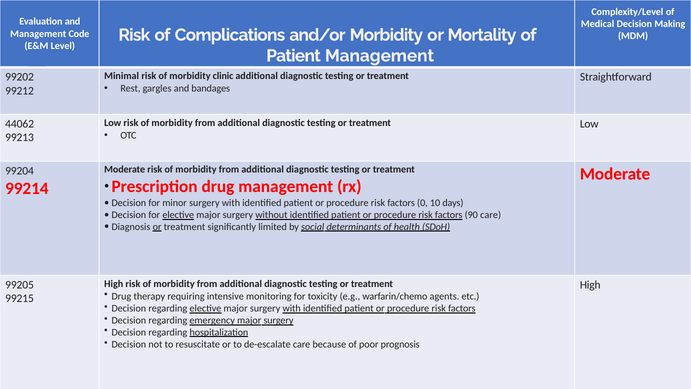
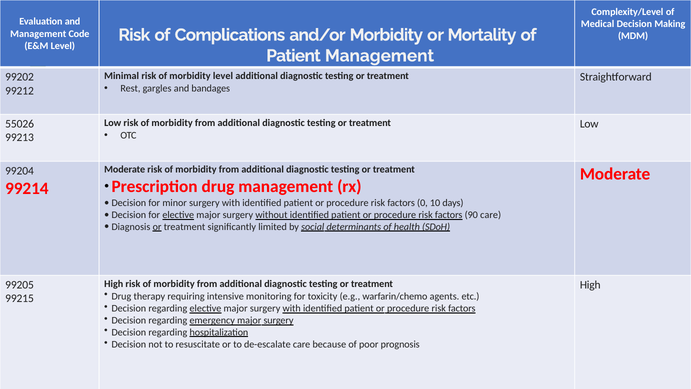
morbidity clinic: clinic -> level (223, 76)
44062: 44062 -> 55026 (20, 124)
